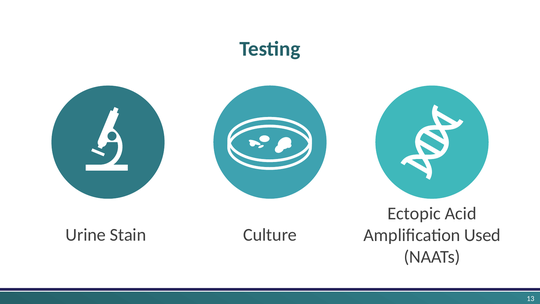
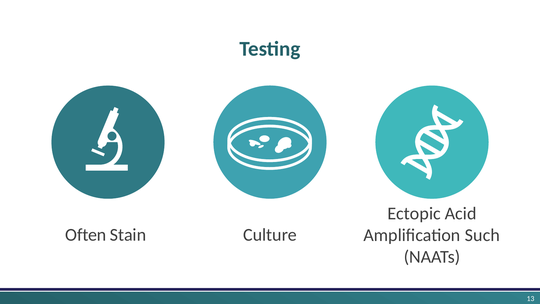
Urine: Urine -> Often (86, 235)
Used: Used -> Such (482, 235)
